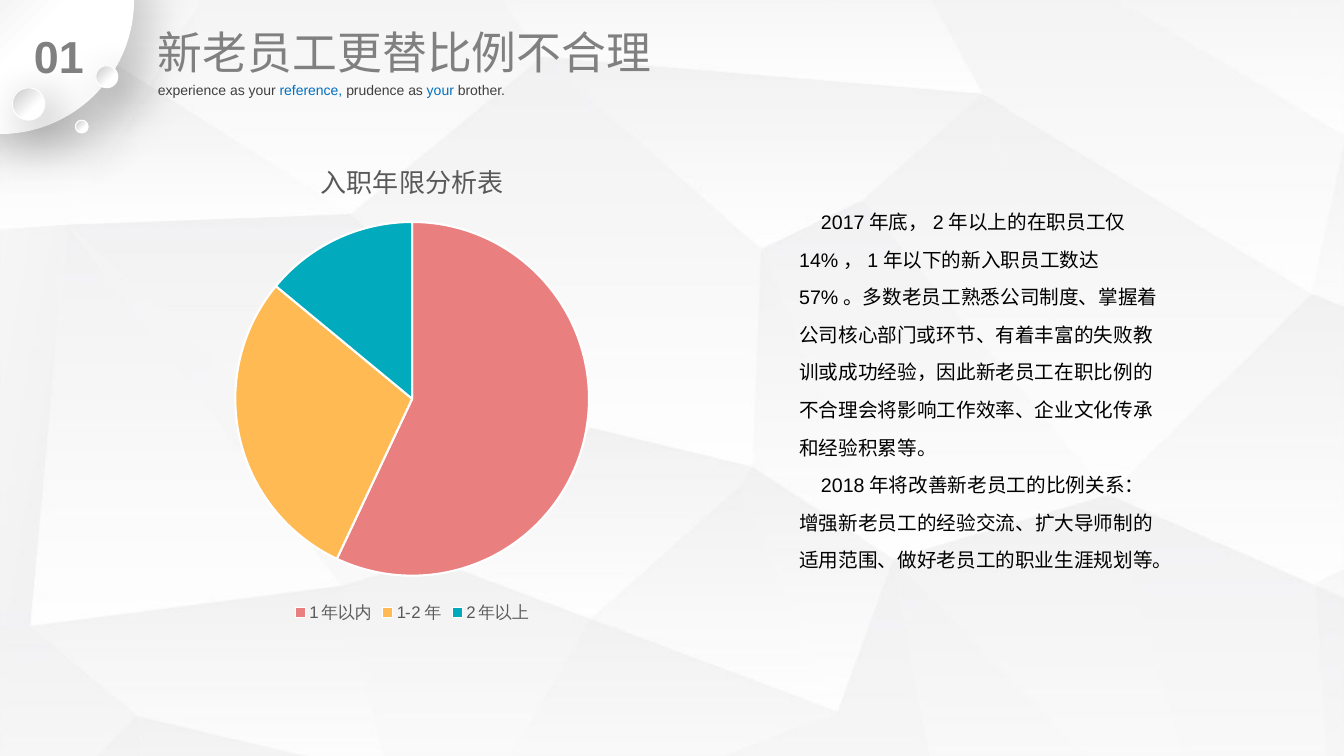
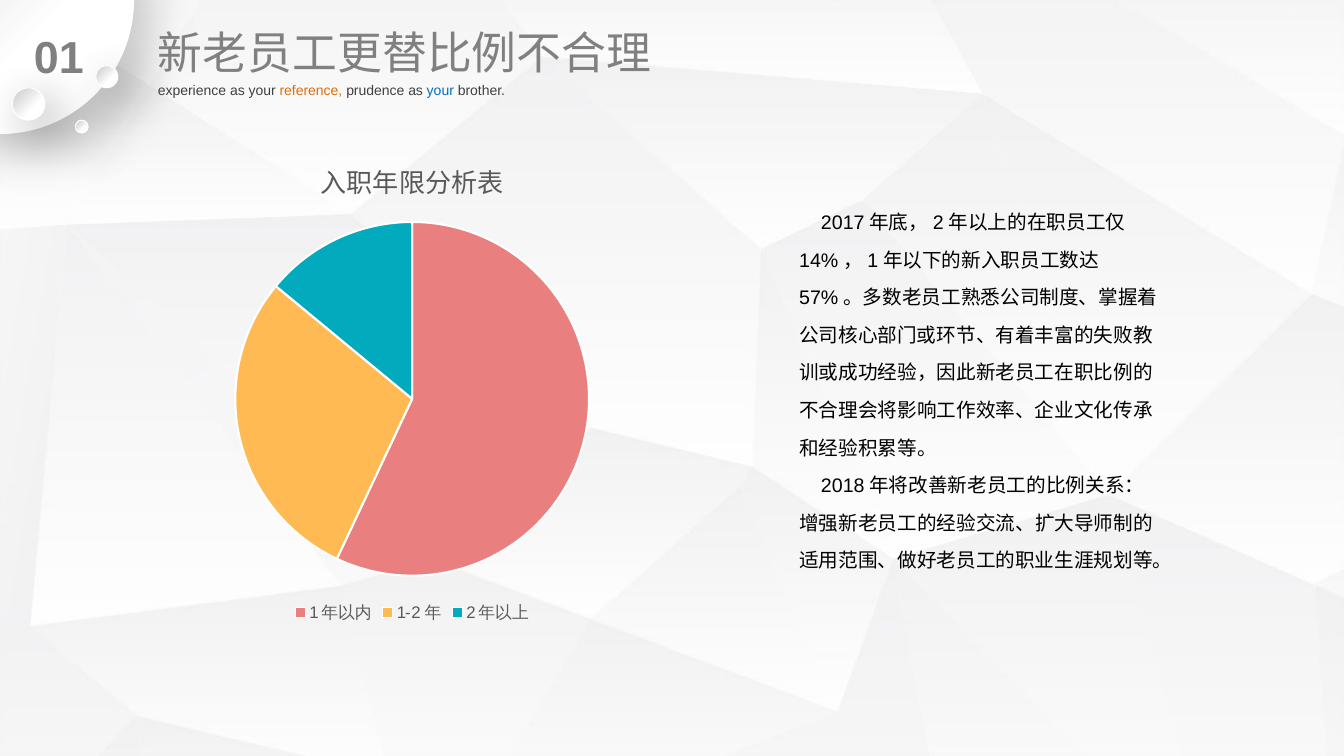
reference colour: blue -> orange (311, 91)
